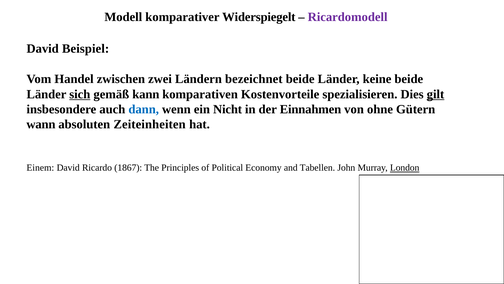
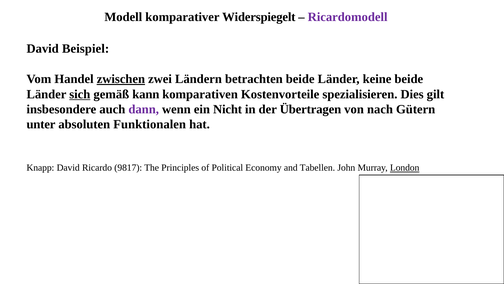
zwischen underline: none -> present (121, 79)
bezeichnet: bezeichnet -> betrachten (254, 79)
gilt underline: present -> none (435, 94)
dann colour: blue -> purple (144, 109)
Einnahmen: Einnahmen -> Übertragen (310, 109)
ohne: ohne -> nach (380, 109)
wann: wann -> unter (41, 124)
Zeiteinheiten: Zeiteinheiten -> Funktionalen (150, 124)
Einem: Einem -> Knapp (40, 168)
1867: 1867 -> 9817 (128, 168)
